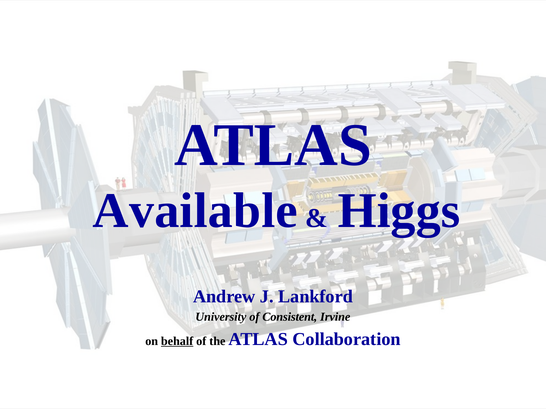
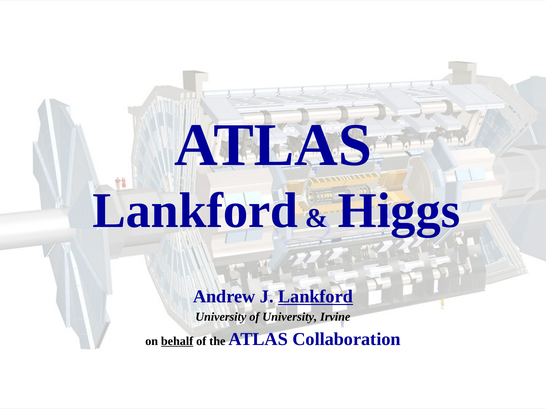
Available: Available -> Lankford (195, 211)
Lankford underline: none -> present (316, 297)
of Consistent: Consistent -> University (290, 317)
